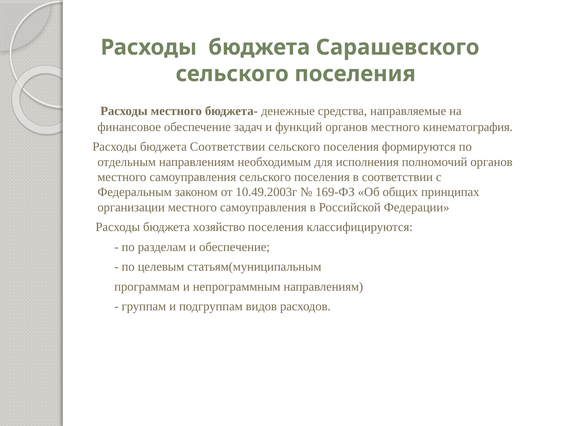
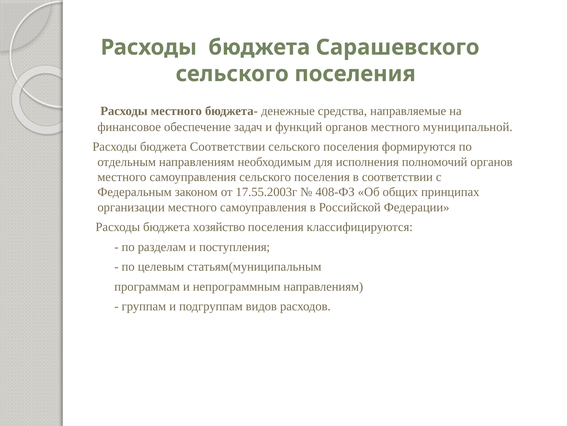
кинематография: кинематография -> муниципальной (468, 127)
10.49.2003г: 10.49.2003г -> 17.55.2003г (266, 192)
169-ФЗ: 169-ФЗ -> 408-ФЗ (335, 192)
и обеспечение: обеспечение -> поступления (235, 246)
